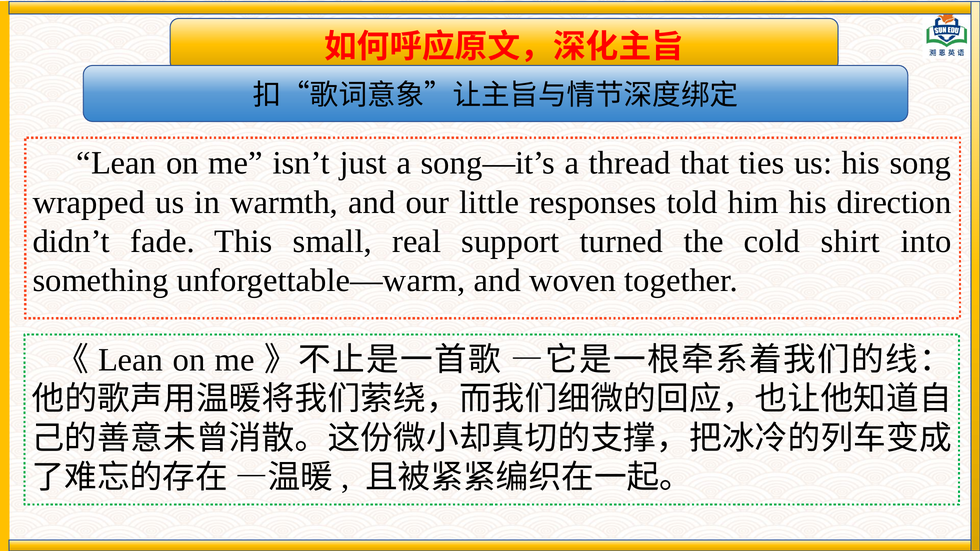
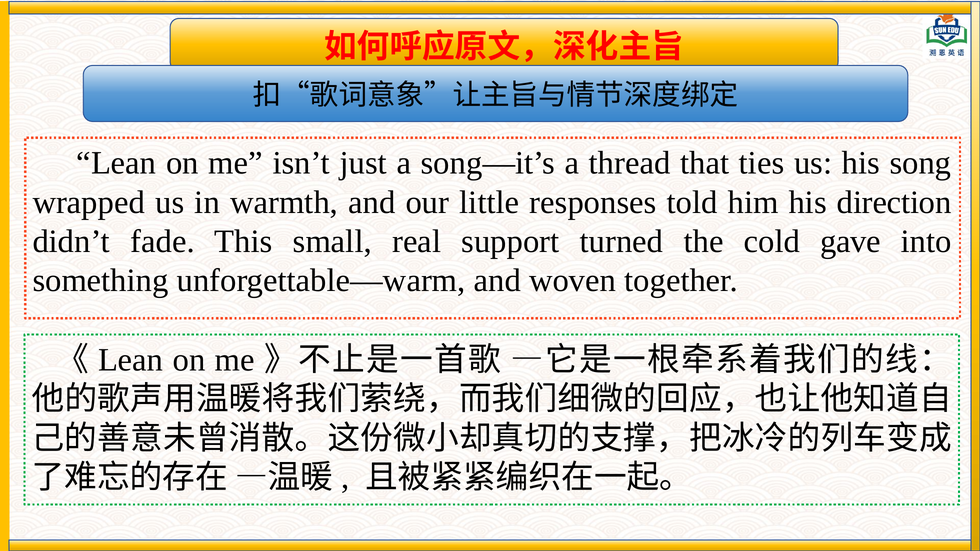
shirt: shirt -> gave (851, 242)
